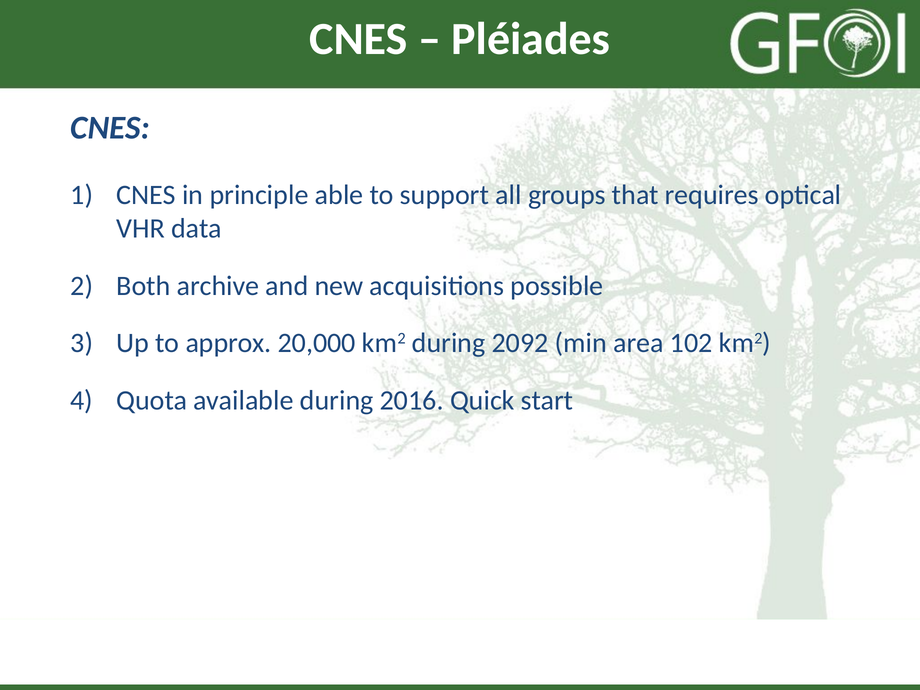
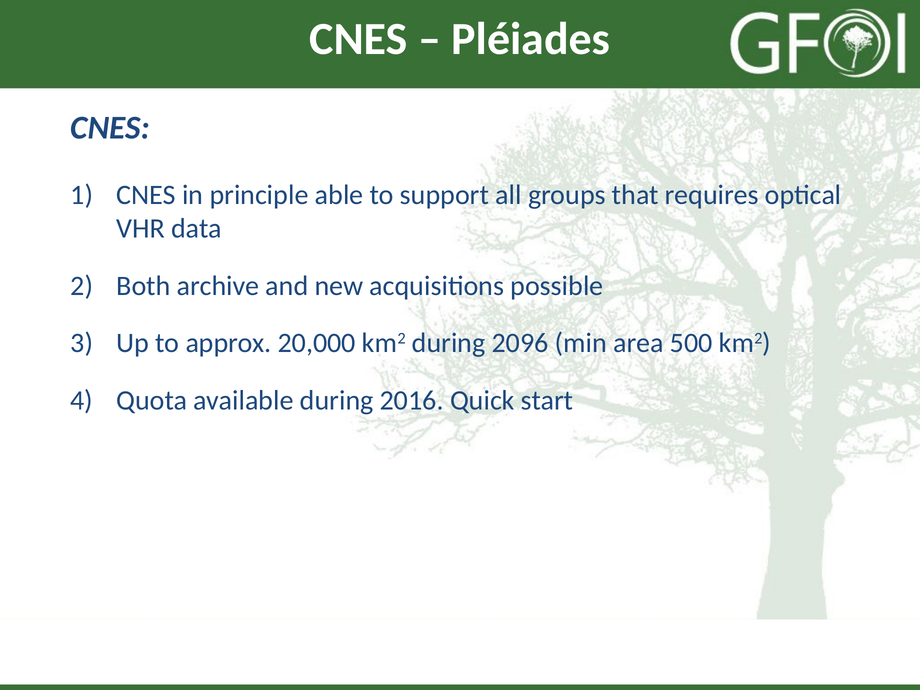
2092: 2092 -> 2096 (520, 343)
102: 102 -> 500 (691, 343)
